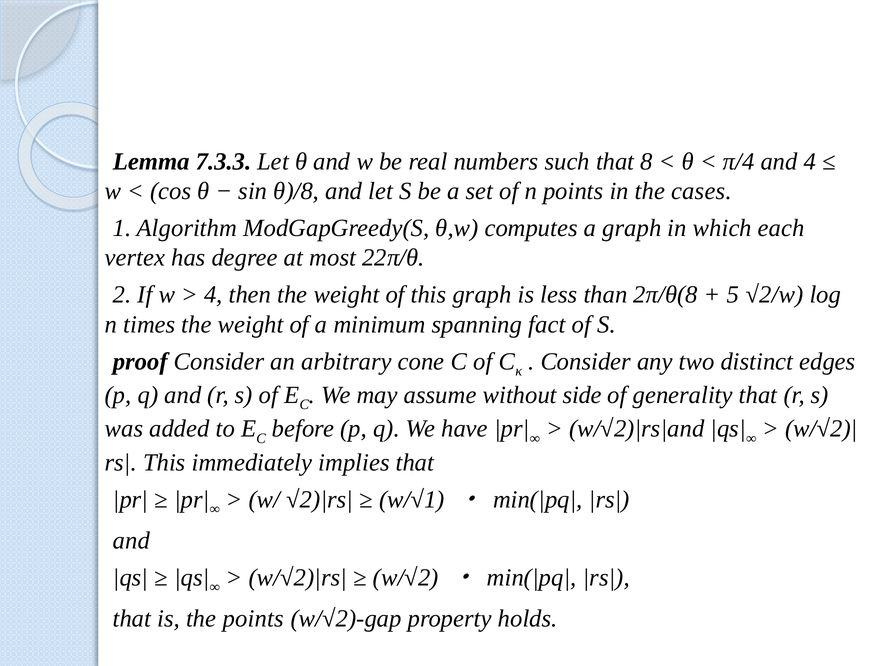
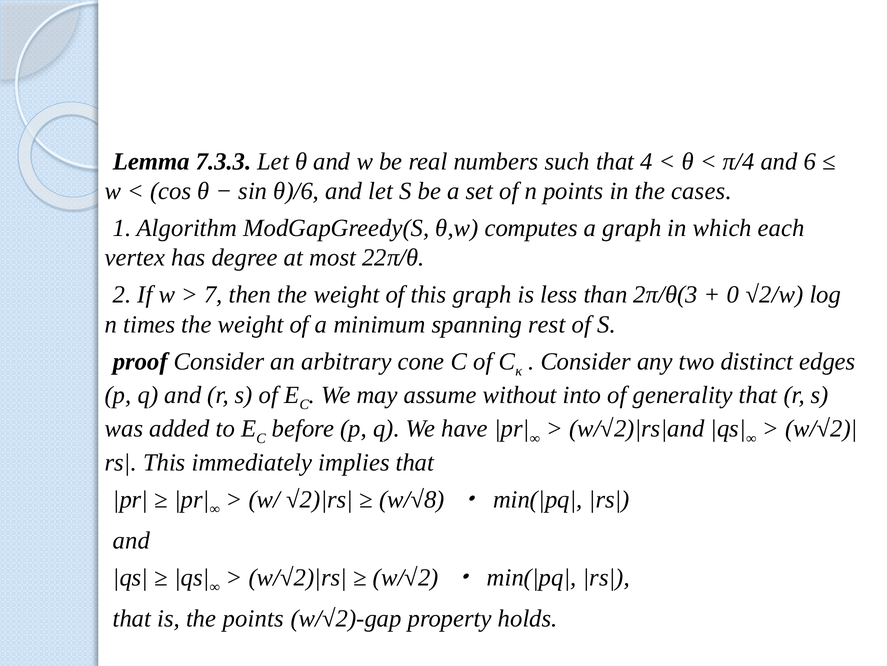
8: 8 -> 4 (647, 161)
and 4: 4 -> 6 (810, 161)
θ)/8: θ)/8 -> θ)/6 (296, 191)
4: 4 -> 7 (213, 294)
2π/θ(8: 2π/θ(8 -> 2π/θ(3 (666, 294)
5: 5 -> 0 (733, 294)
fact: fact -> rest (547, 324)
side: side -> into (582, 395)
w/√1: w/√1 -> w/√8 (412, 499)
